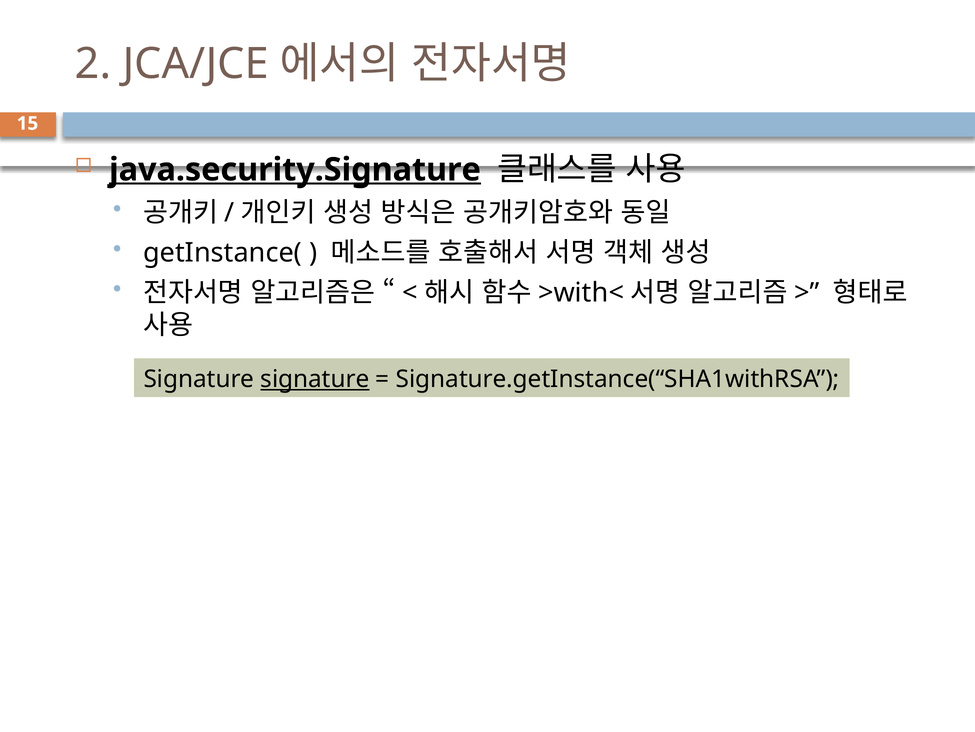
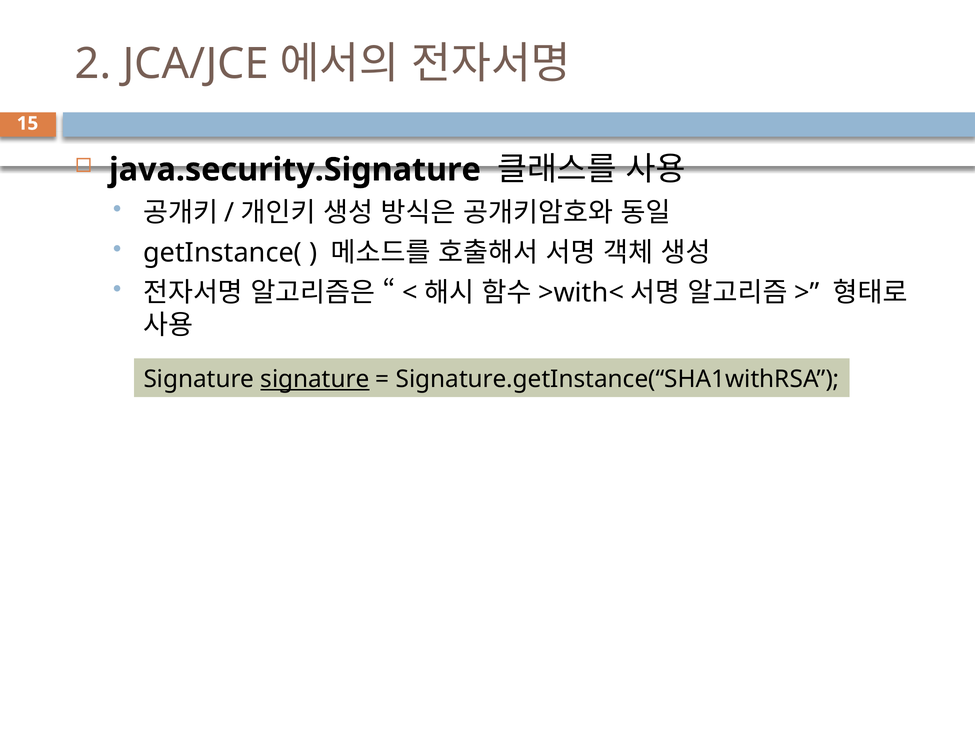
java.security.Signature underline: present -> none (295, 170)
